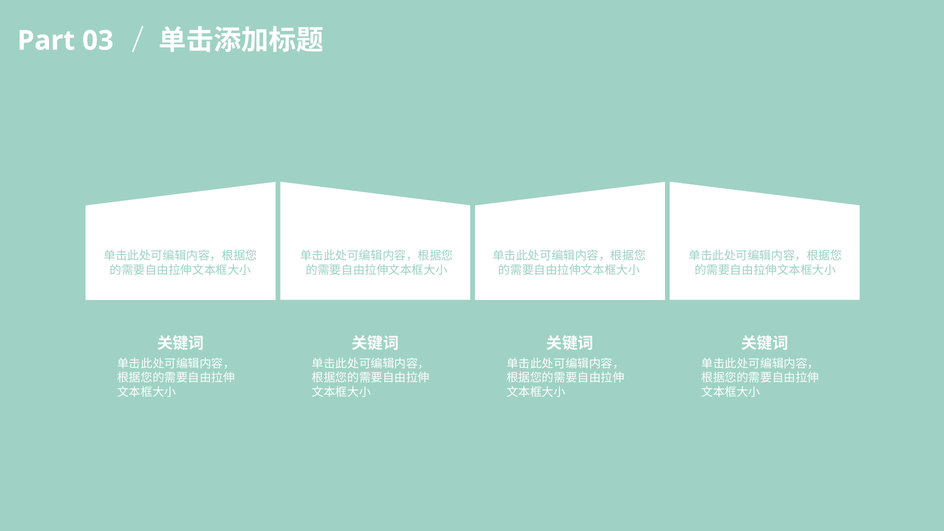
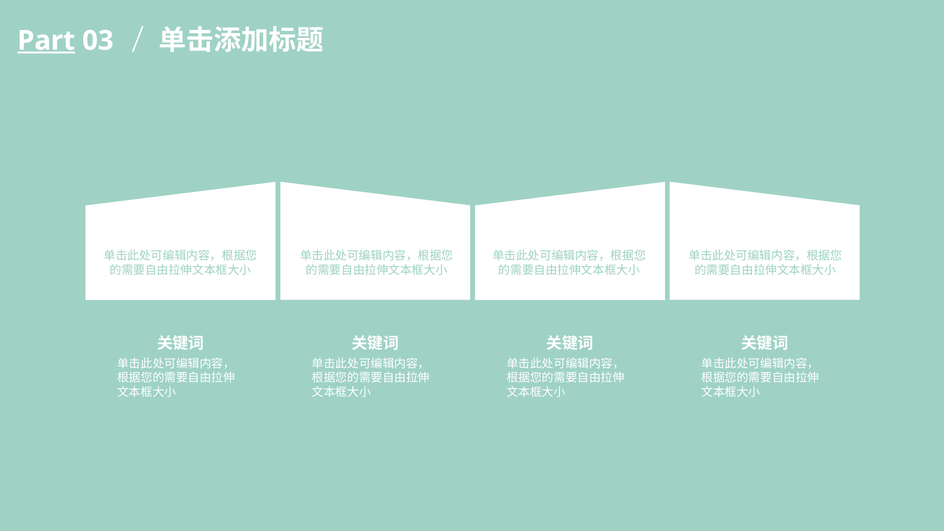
Part underline: none -> present (46, 41)
